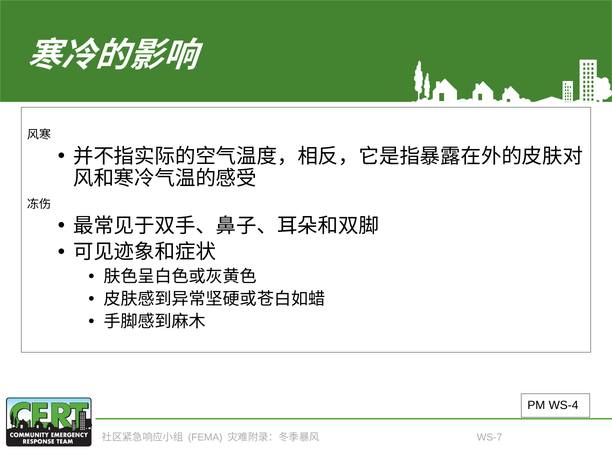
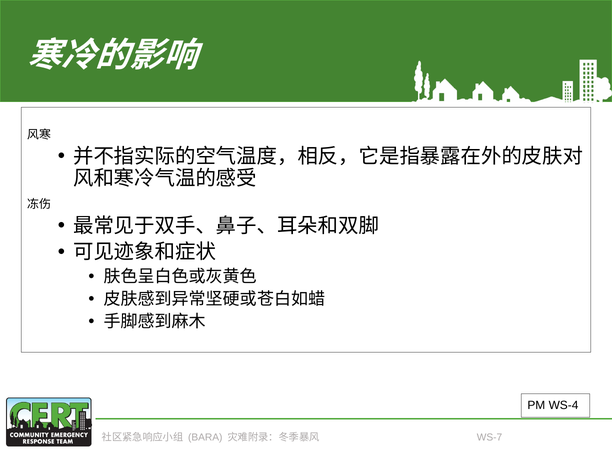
FEMA: FEMA -> BARA (205, 437)
